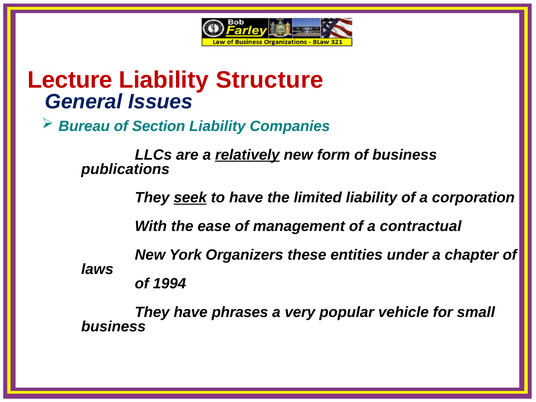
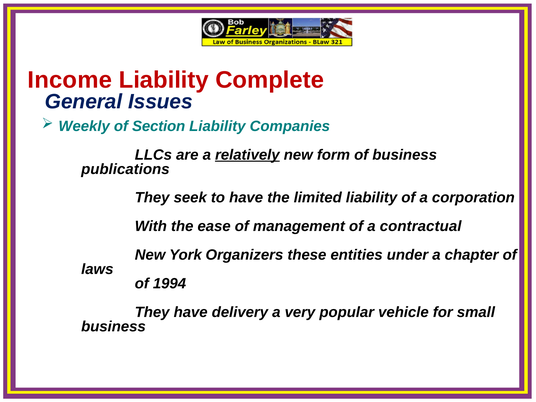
Lecture: Lecture -> Income (70, 80)
Structure: Structure -> Complete (270, 80)
Bureau: Bureau -> Weekly (84, 126)
seek underline: present -> none (190, 198)
phrases: phrases -> delivery (240, 312)
